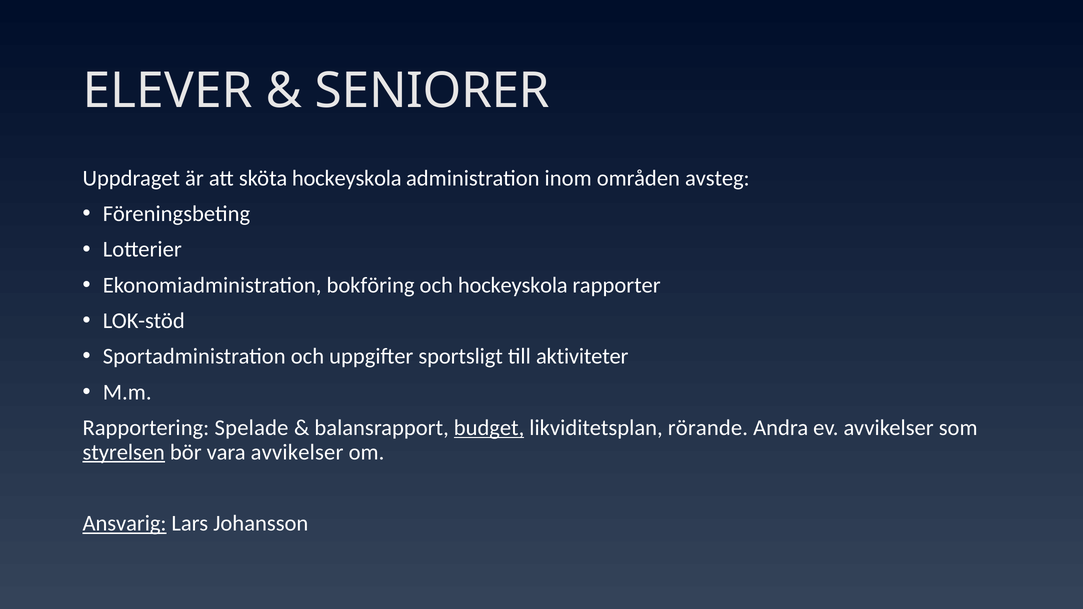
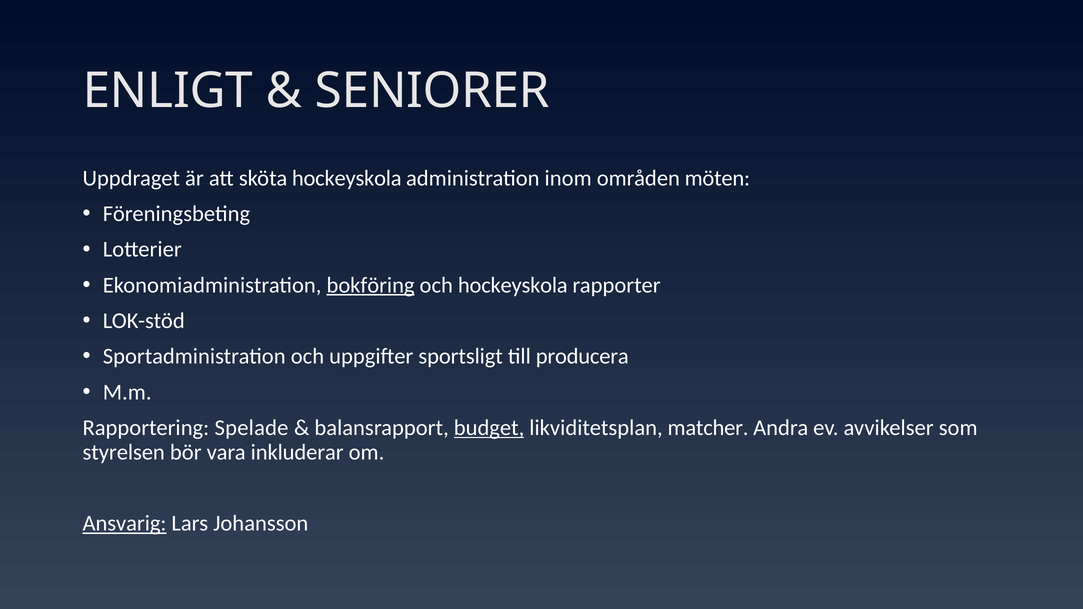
ELEVER: ELEVER -> ENLIGT (168, 91)
avsteg: avsteg -> möten (717, 178)
bokföring underline: none -> present (371, 285)
aktiviteter: aktiviteter -> producera (582, 357)
rörande: rörande -> matcher (708, 428)
styrelsen underline: present -> none (124, 452)
vara avvikelser: avvikelser -> inkluderar (297, 452)
